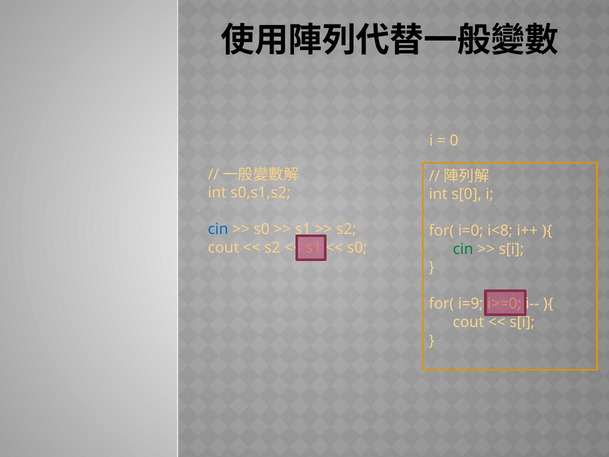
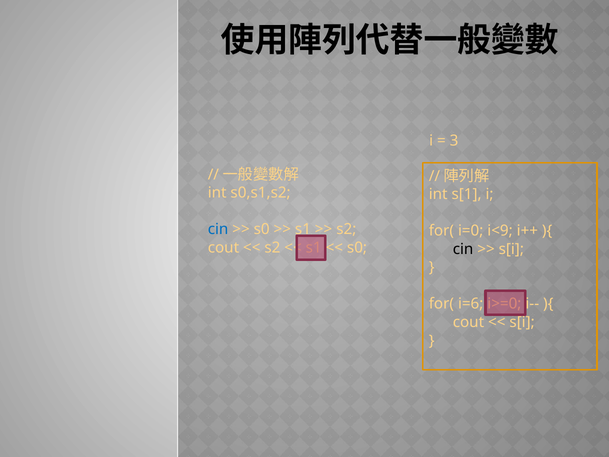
0: 0 -> 3 (454, 141)
s[0: s[0 -> s[1 (467, 194)
i<8: i<8 -> i<9 (500, 231)
cin colour: green -> black (463, 249)
i=9: i=9 -> i=6 (471, 304)
